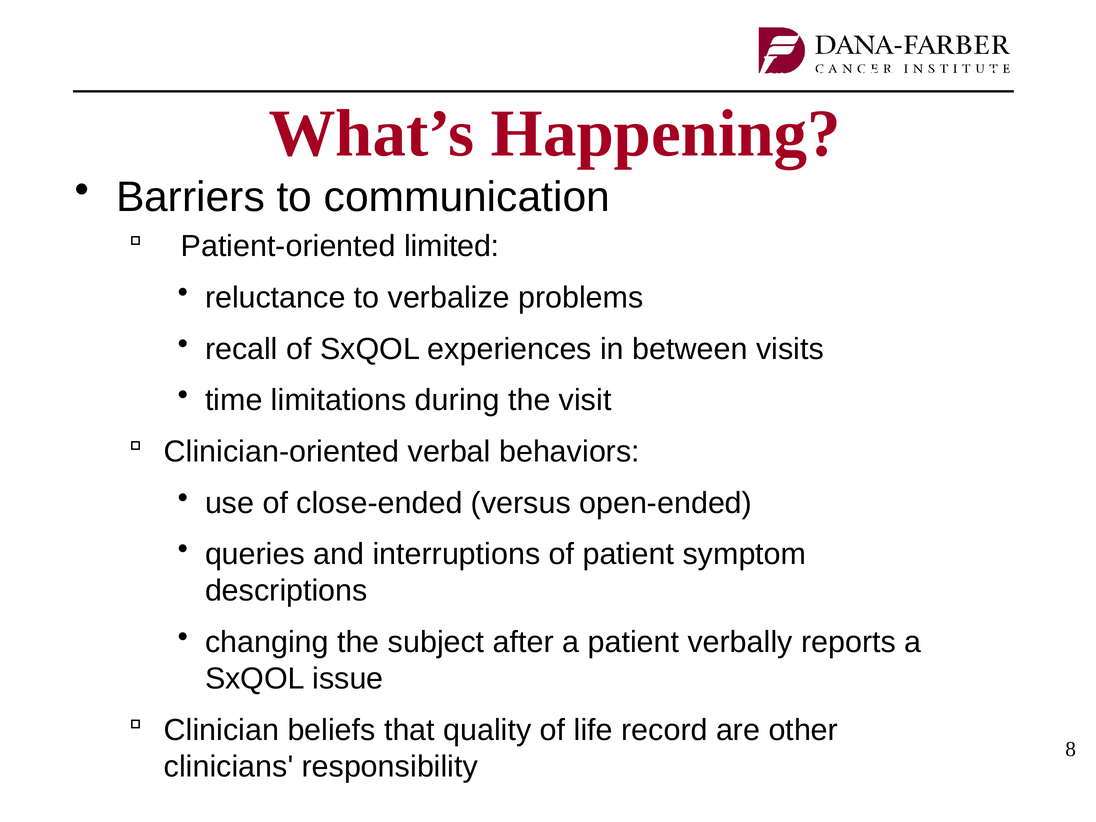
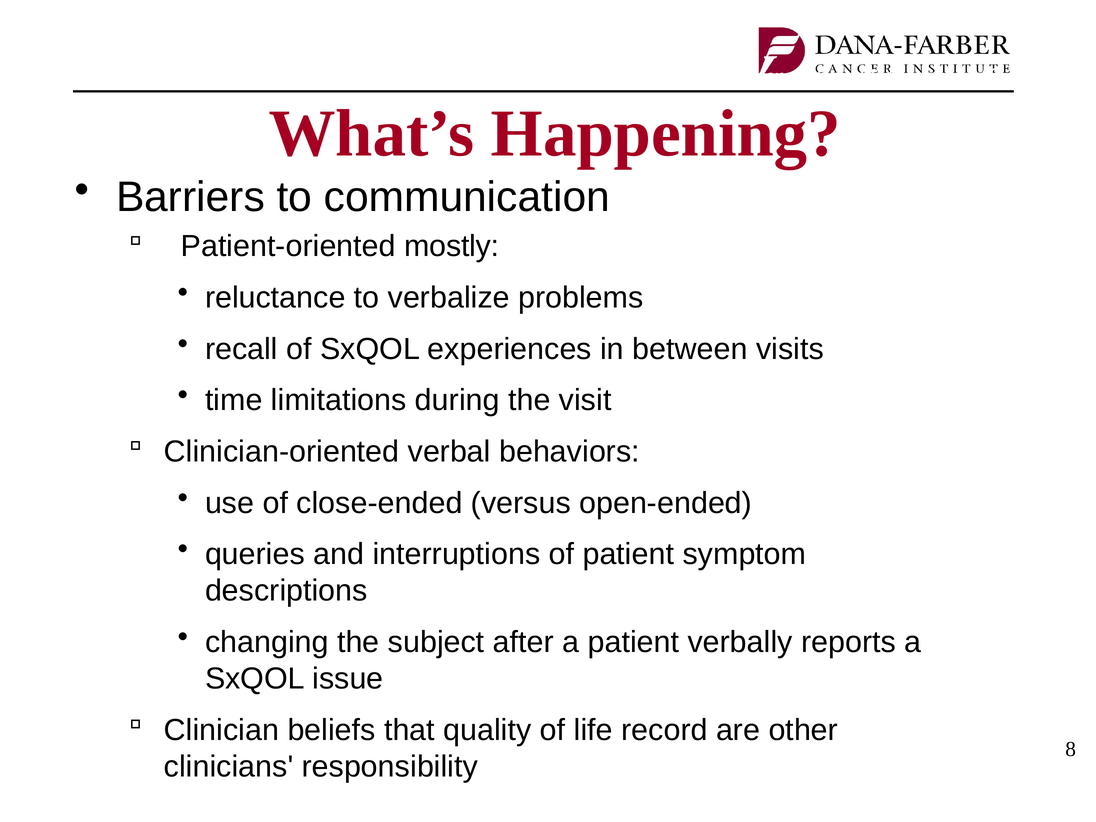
limited: limited -> mostly (452, 246)
